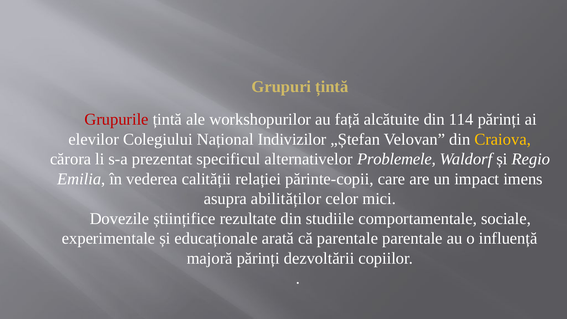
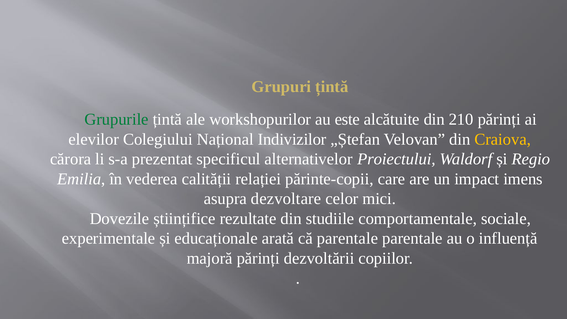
Grupurile colour: red -> green (117, 119)
față: față -> este (347, 119)
114: 114 -> 210 (461, 119)
Problemele: Problemele -> Proiectului (396, 159)
abilităților: abilităților -> dezvoltare (286, 199)
